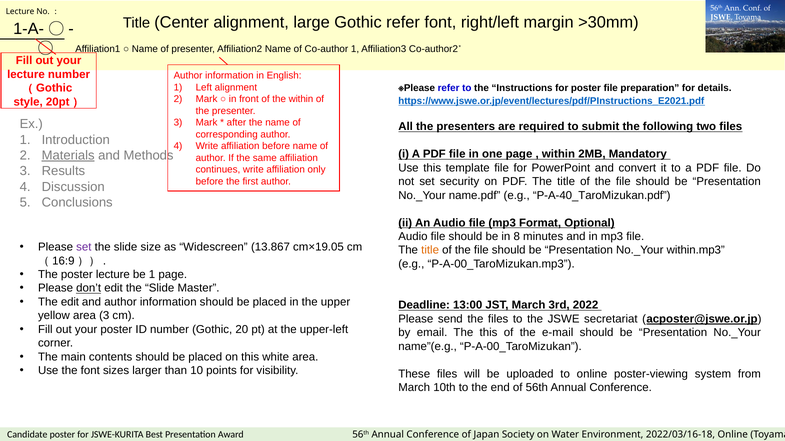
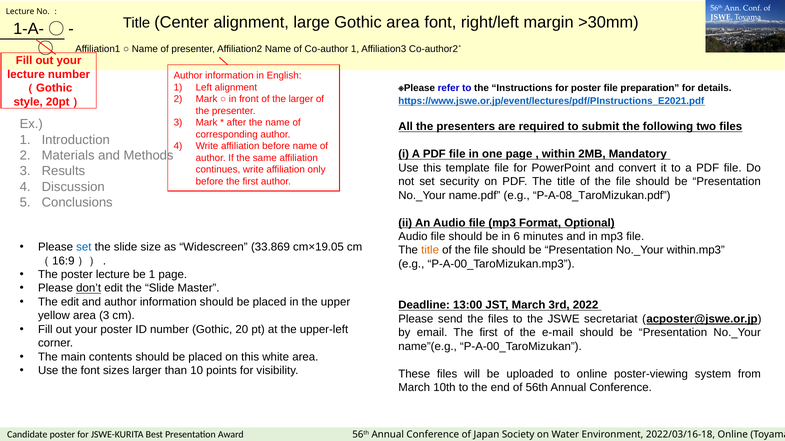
Gothic refer: refer -> area (403, 22)
the within: within -> larger (301, 99)
Materials underline: present -> none (68, 156)
P-A-40_TaroMizukan.pdf: P-A-40_TaroMizukan.pdf -> P-A-08_TaroMizukan.pdf (602, 196)
8: 8 -> 6 (517, 237)
set colour: purple -> blue (84, 247)
13.867: 13.867 -> 33.869 (270, 247)
email The this: this -> first (489, 333)
